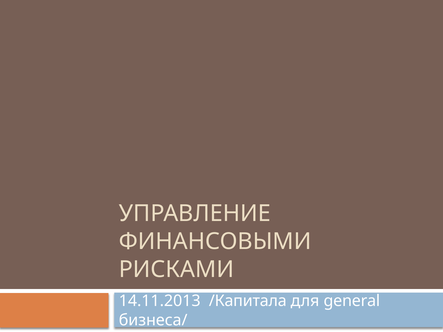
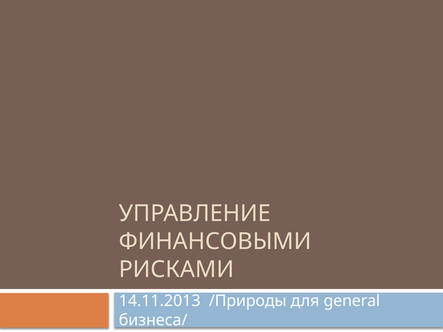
/Капитала: /Капитала -> /Природы (248, 301)
